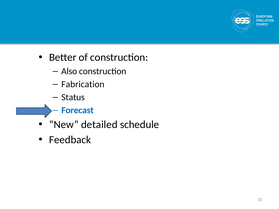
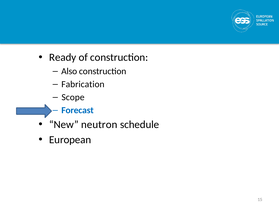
Better: Better -> Ready (63, 57)
Status: Status -> Scope (73, 97)
detailed: detailed -> neutron (99, 125)
Feedback: Feedback -> European (70, 140)
